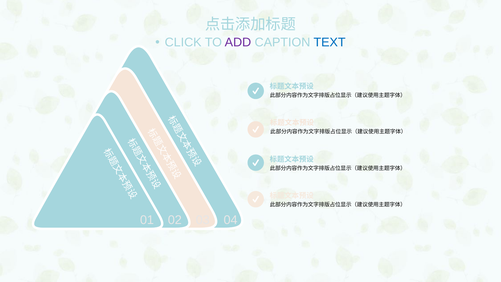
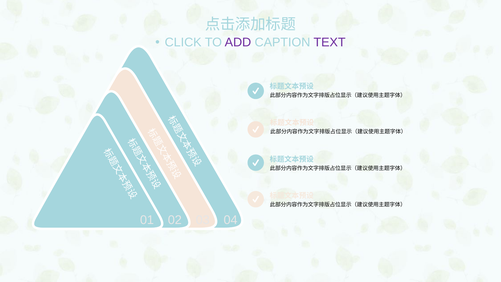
TEXT colour: blue -> purple (330, 42)
